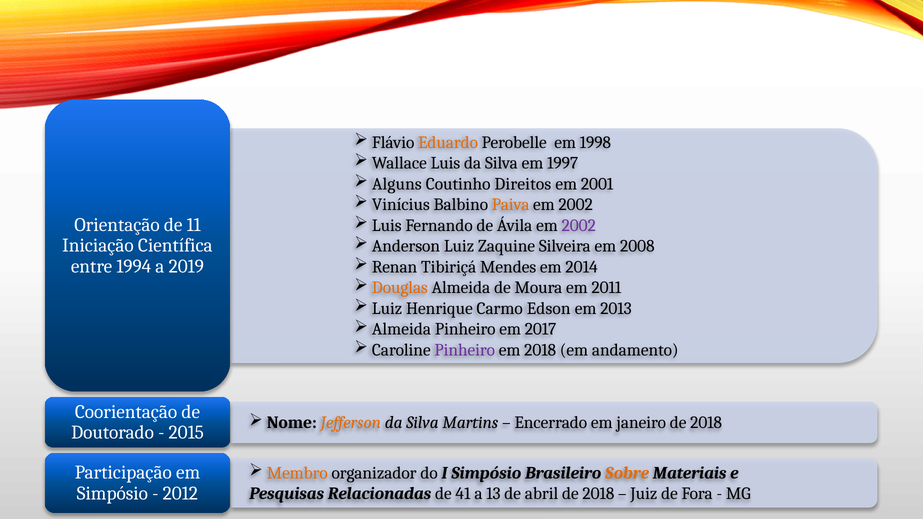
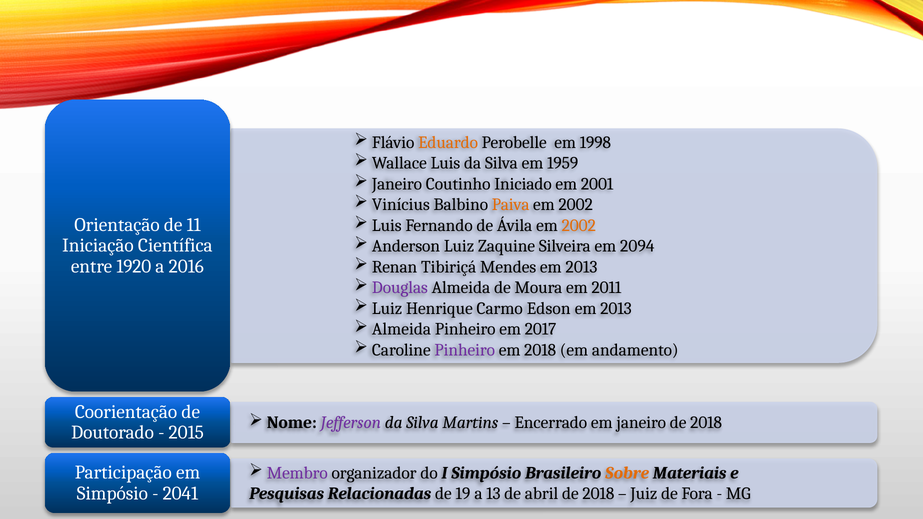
1997: 1997 -> 1959 (563, 163)
Alguns: Alguns -> Janeiro (397, 184)
Direitos: Direitos -> Iniciado (523, 184)
2002 colour: purple -> orange (579, 225)
2008: 2008 -> 2094 (637, 246)
Mendes em 2014: 2014 -> 2013 (582, 267)
1994: 1994 -> 1920 (134, 266)
2019: 2019 -> 2016 (186, 266)
Douglas colour: orange -> purple (400, 288)
Jefferson colour: orange -> purple (351, 423)
Membro colour: orange -> purple (297, 473)
2012: 2012 -> 2041 (180, 493)
41: 41 -> 19 (463, 494)
